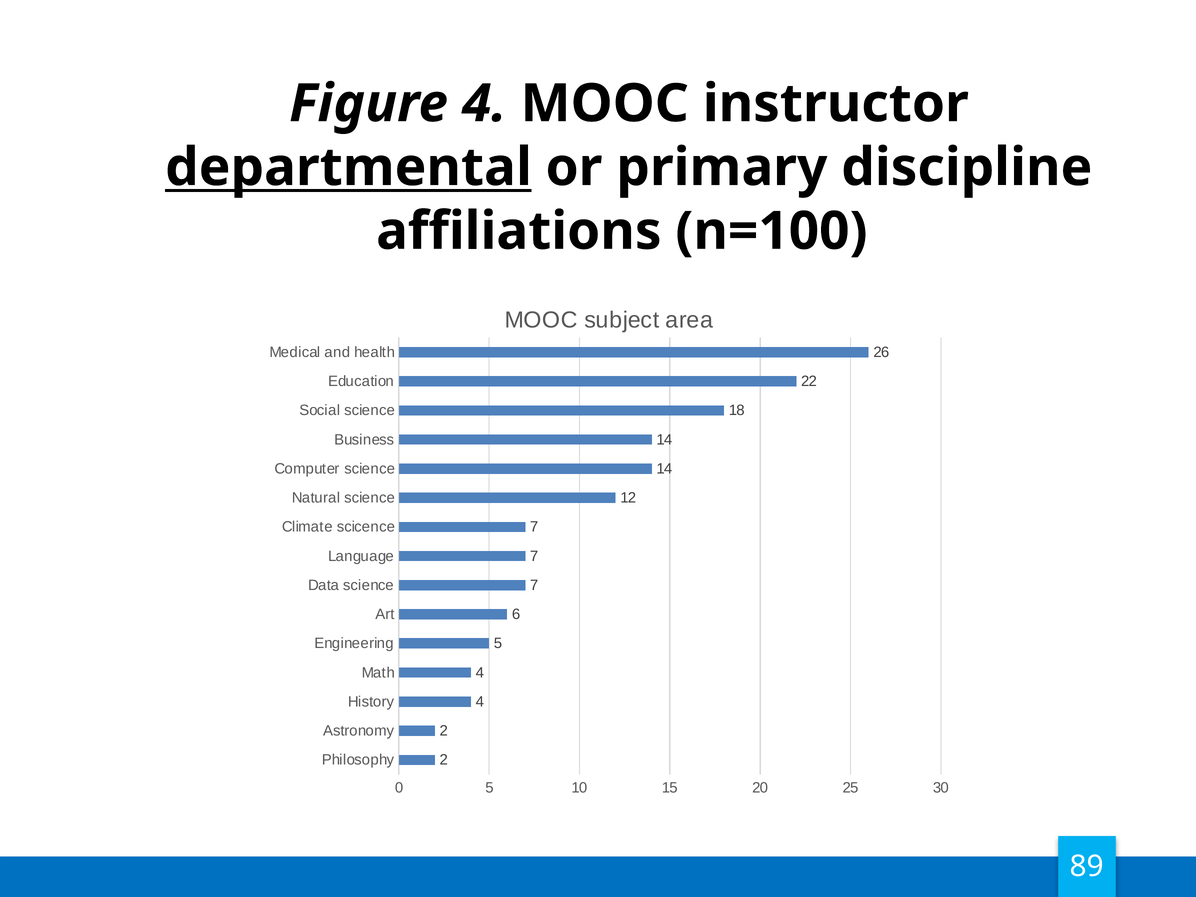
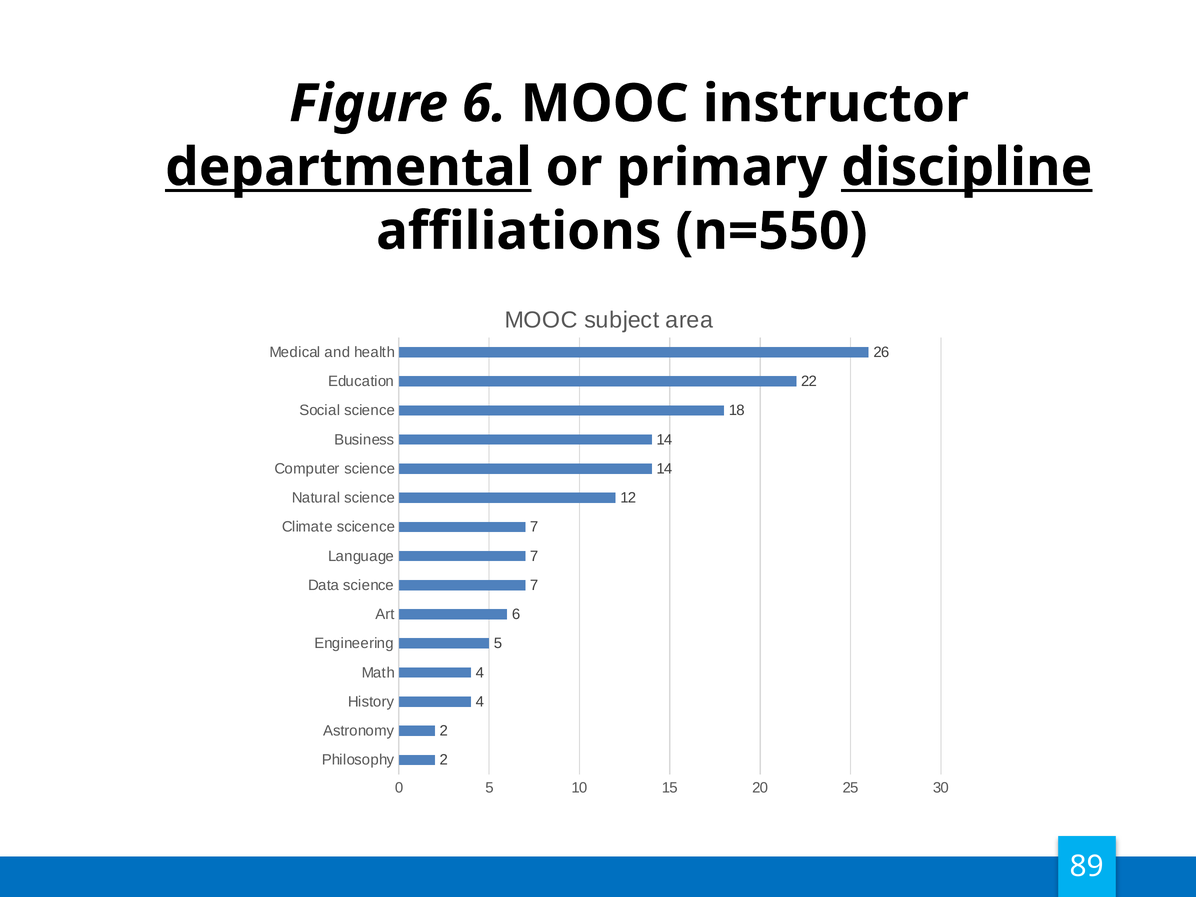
Figure 4: 4 -> 6 (484, 104)
discipline underline: none -> present (967, 168)
n=100: n=100 -> n=550 (771, 231)
